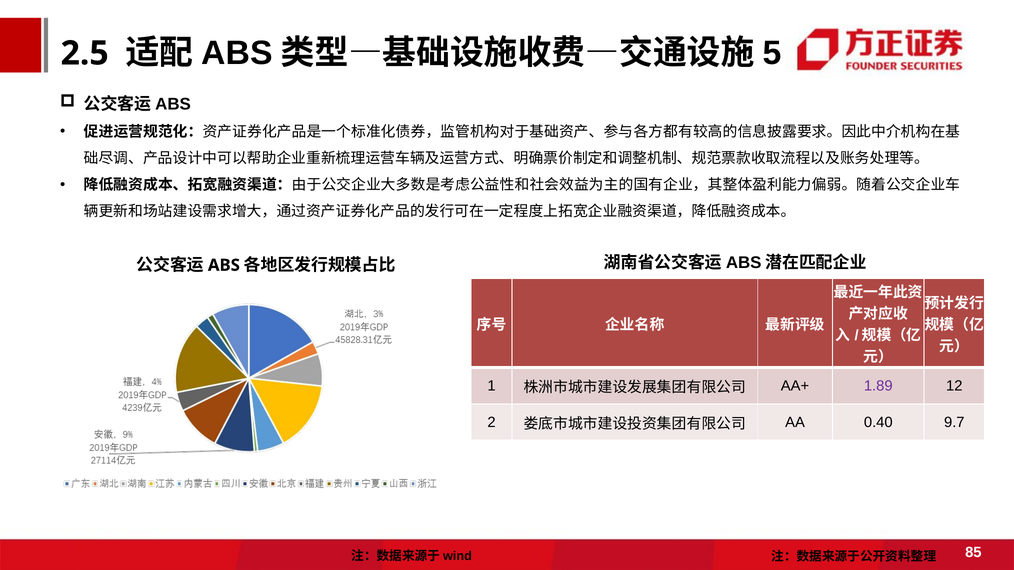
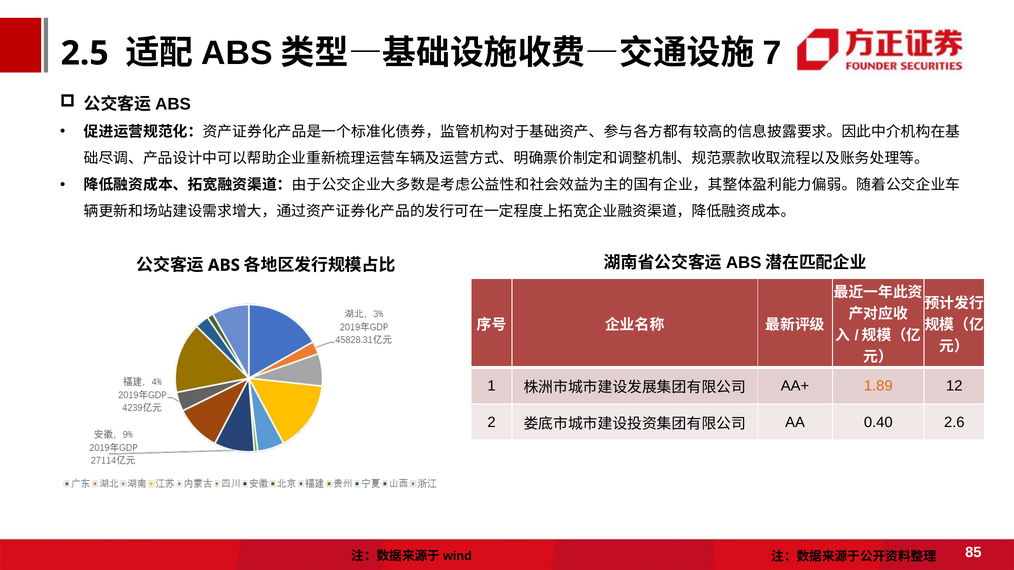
5: 5 -> 7 (772, 53)
1.89 colour: purple -> orange (878, 386)
9.7: 9.7 -> 2.6 (954, 423)
